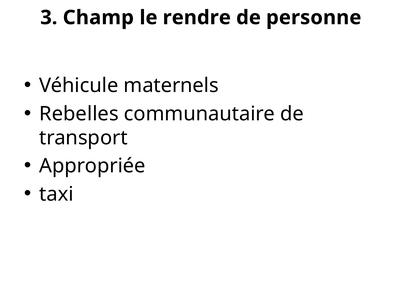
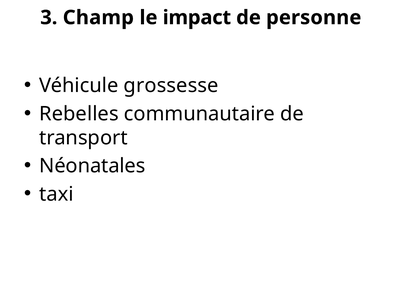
rendre: rendre -> impact (197, 18)
maternels: maternels -> grossesse (171, 86)
Appropriée: Appropriée -> Néonatales (92, 166)
